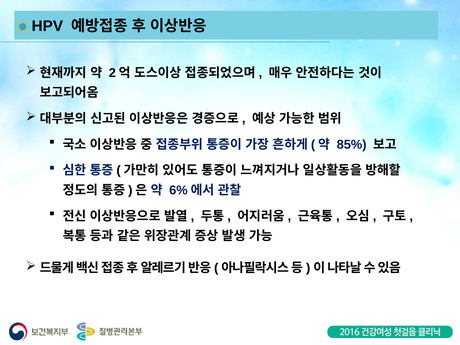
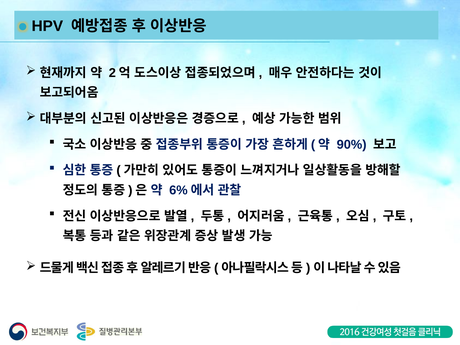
85%: 85% -> 90% (352, 144)
